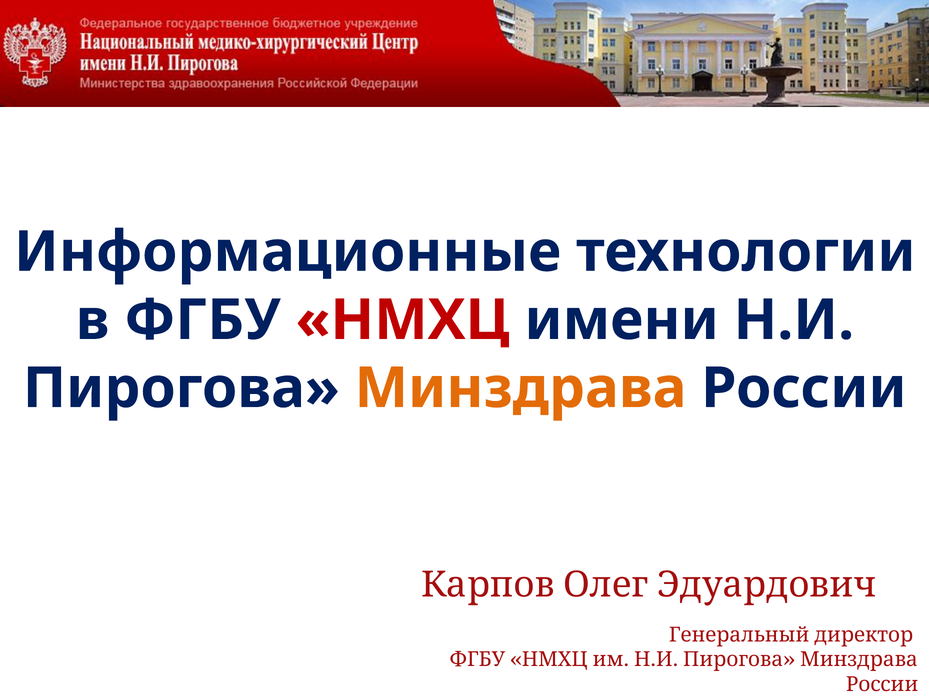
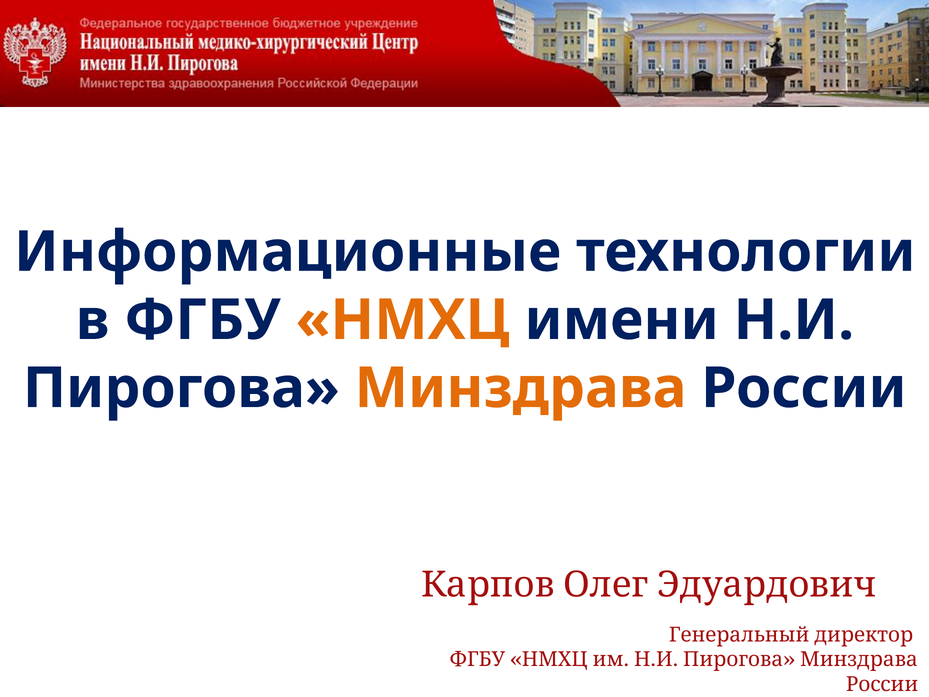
НМХЦ colour: red -> orange (403, 320)
